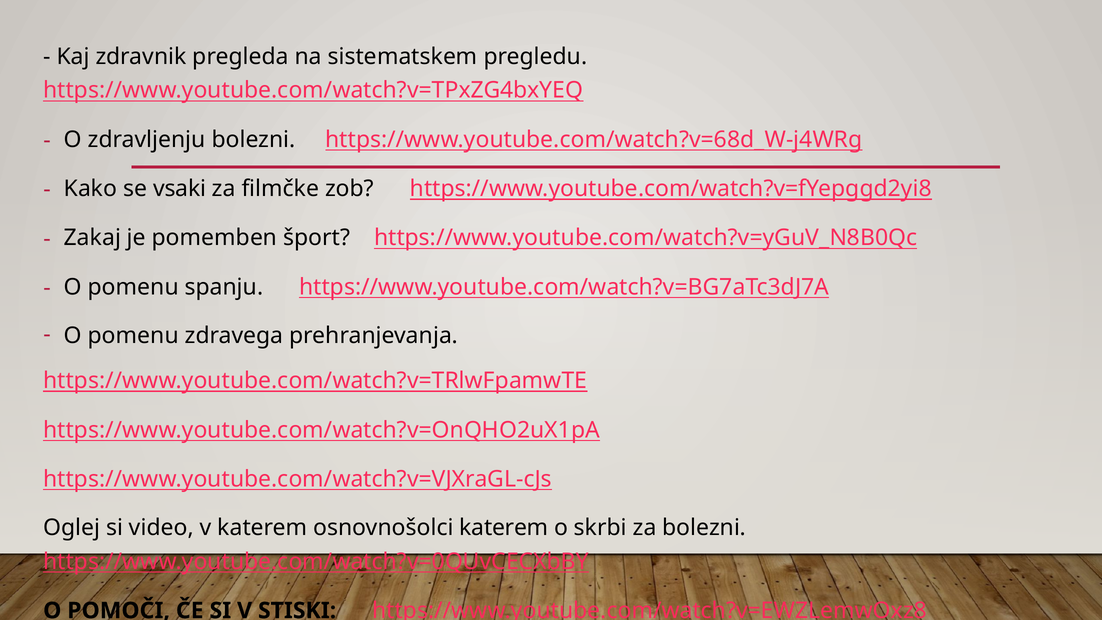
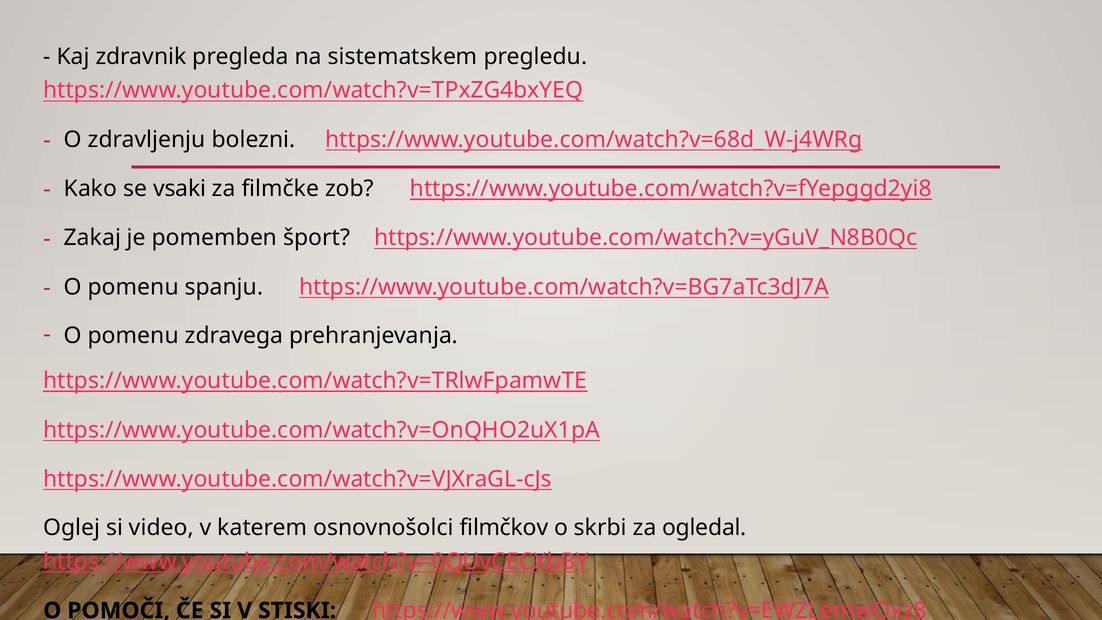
osnovnošolci katerem: katerem -> filmčkov (504, 527)
za bolezni: bolezni -> ogledal (704, 527)
